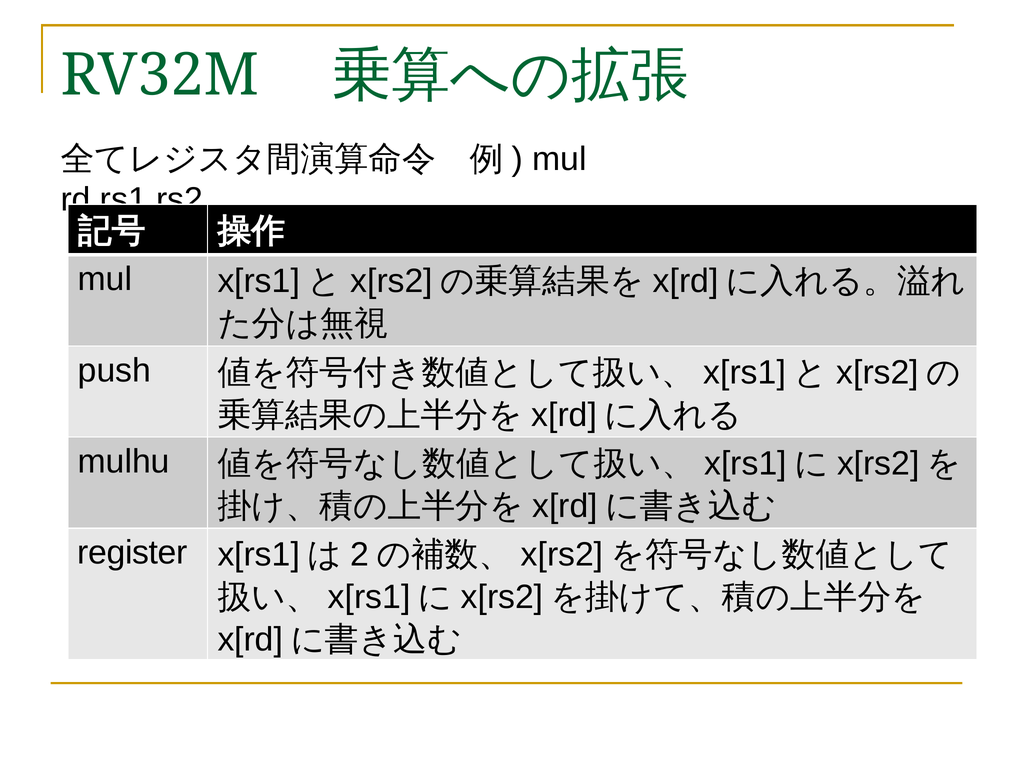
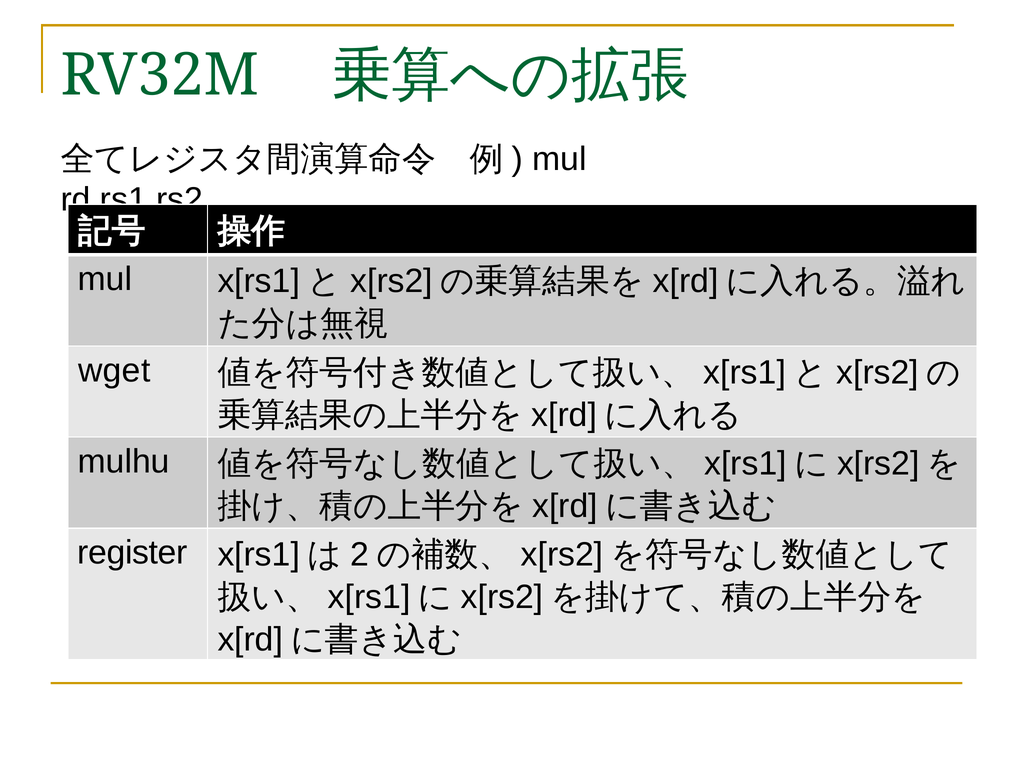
push: push -> wget (114, 371)
